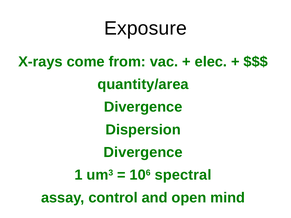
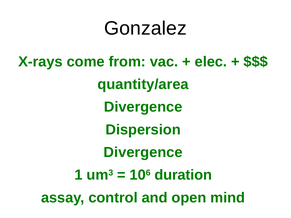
Exposure: Exposure -> Gonzalez (145, 28)
spectral: spectral -> duration (183, 175)
